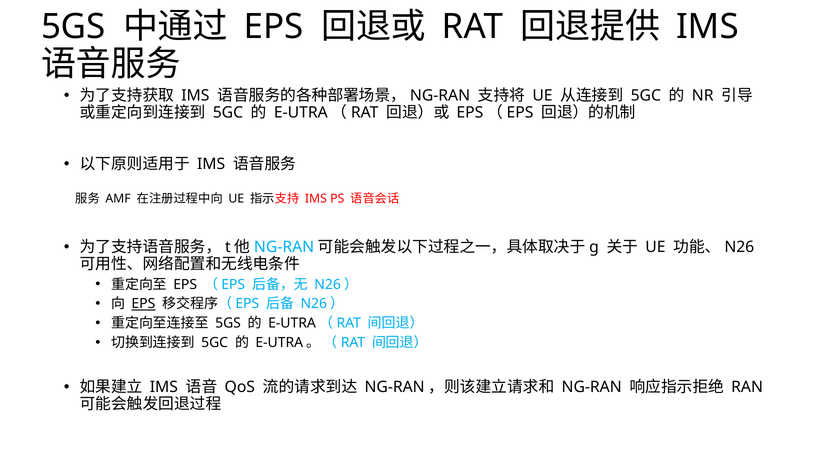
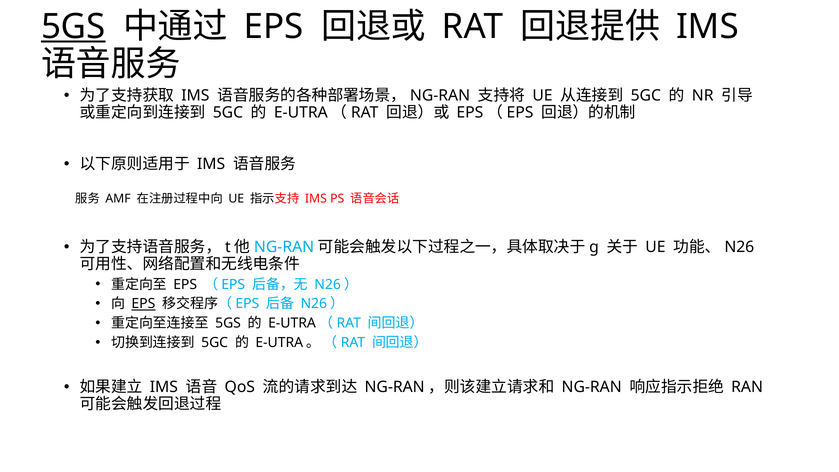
5GS underline: none -> present (73, 26)
